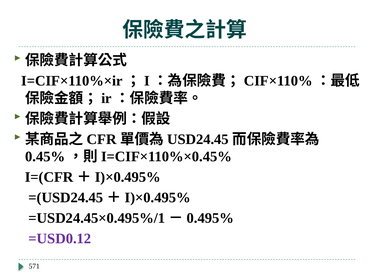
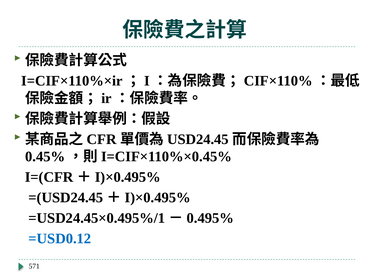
=USD0.12 colour: purple -> blue (60, 239)
